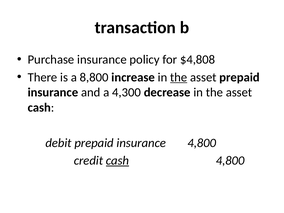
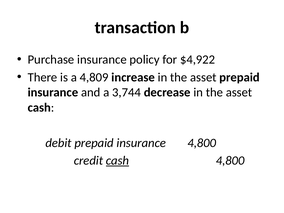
$4,808: $4,808 -> $4,922 (198, 60)
8,800: 8,800 -> 4,809 (94, 77)
the underline: present -> none (179, 77)
4,300: 4,300 -> 3,744 (127, 92)
